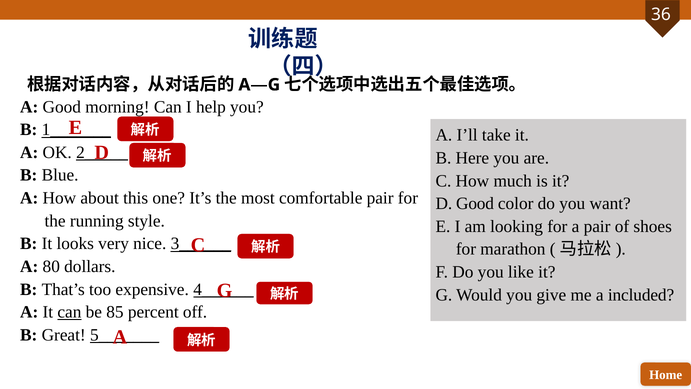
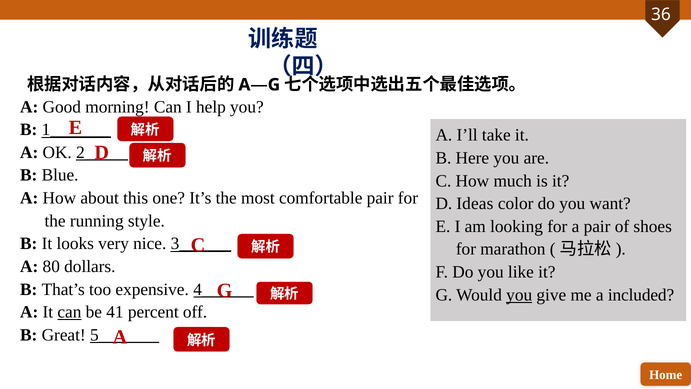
D Good: Good -> Ideas (475, 203)
you underline: none -> present (519, 295)
85: 85 -> 41 (115, 312)
